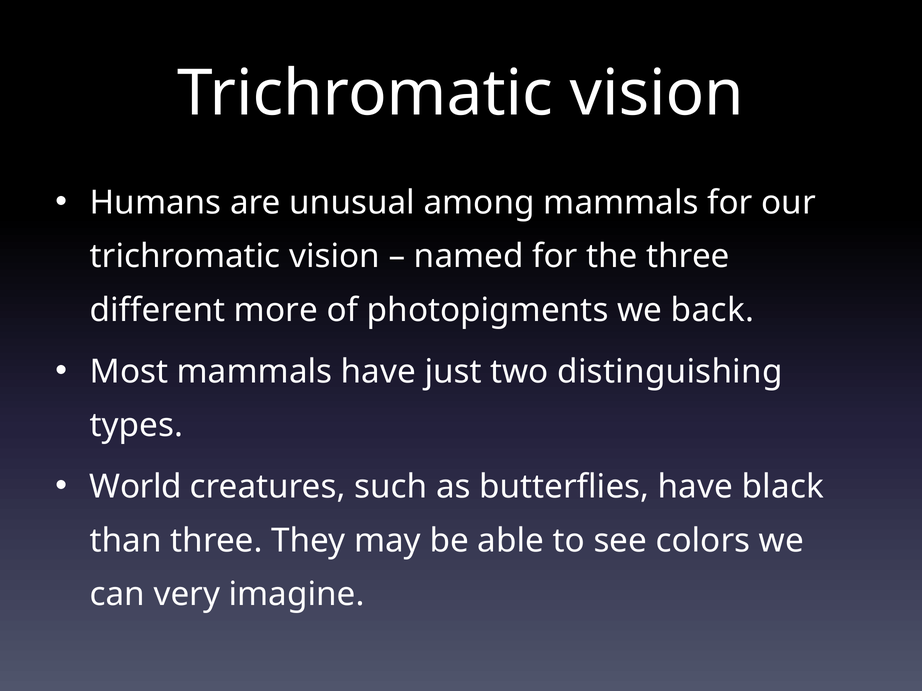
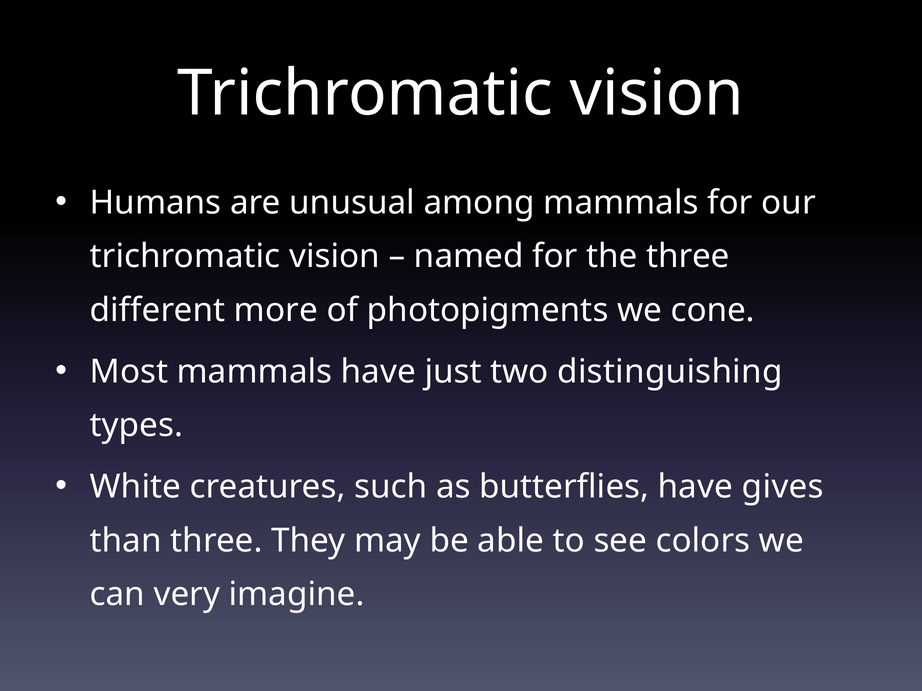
back: back -> cone (713, 311)
World: World -> White (135, 487)
black: black -> gives (783, 487)
